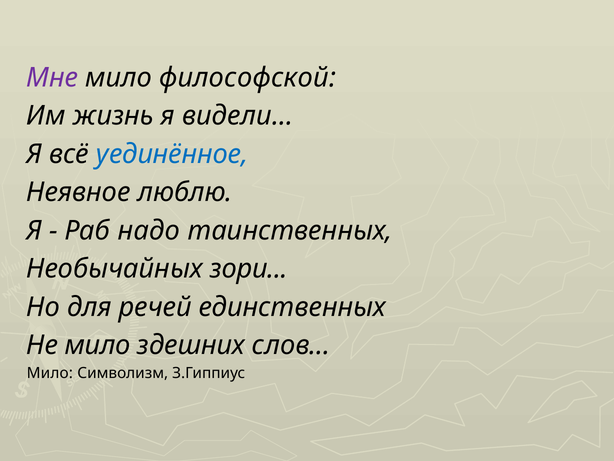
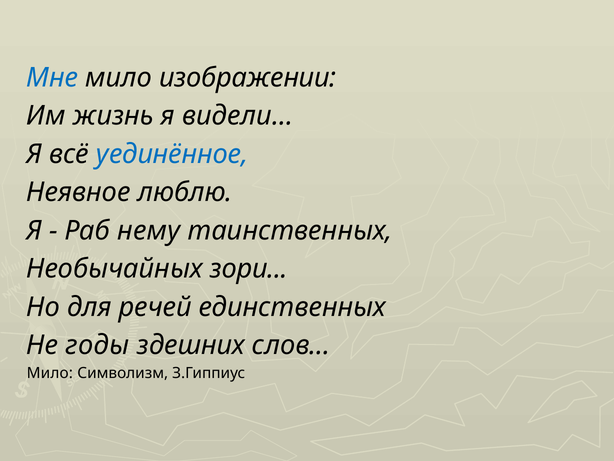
Мне colour: purple -> blue (52, 78)
философской: философской -> изображении (248, 78)
надо: надо -> нему (149, 230)
Не мило: мило -> годы (97, 345)
